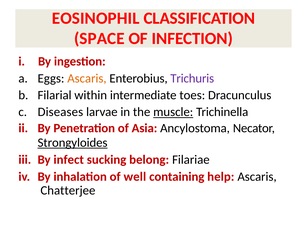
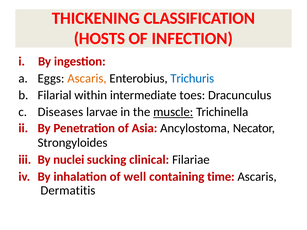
EOSINOPHIL: EOSINOPHIL -> THICKENING (96, 18)
SPACE: SPACE -> HOSTS (99, 39)
Trichuris colour: purple -> blue (192, 78)
Strongyloides underline: present -> none (73, 143)
infect: infect -> nuclei (69, 160)
belong: belong -> clinical (149, 160)
help: help -> time (221, 177)
Chatterjee: Chatterjee -> Dermatitis (68, 191)
